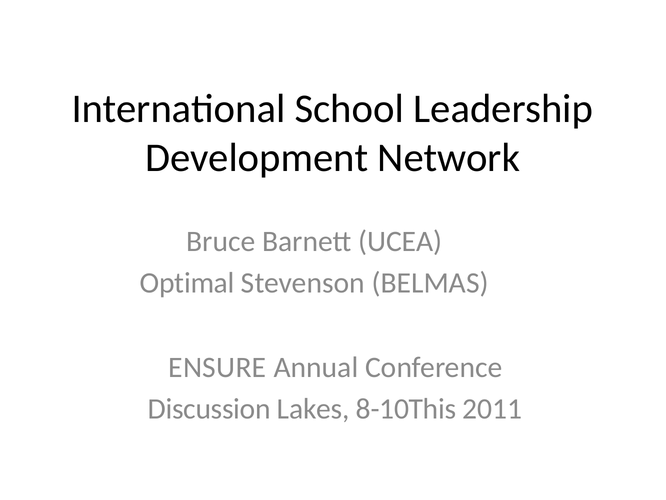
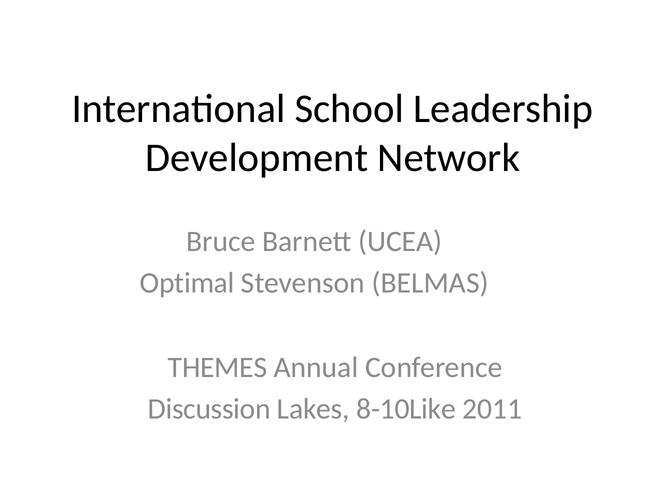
ENSURE: ENSURE -> THEMES (218, 367)
8-10This: 8-10This -> 8-10Like (406, 409)
